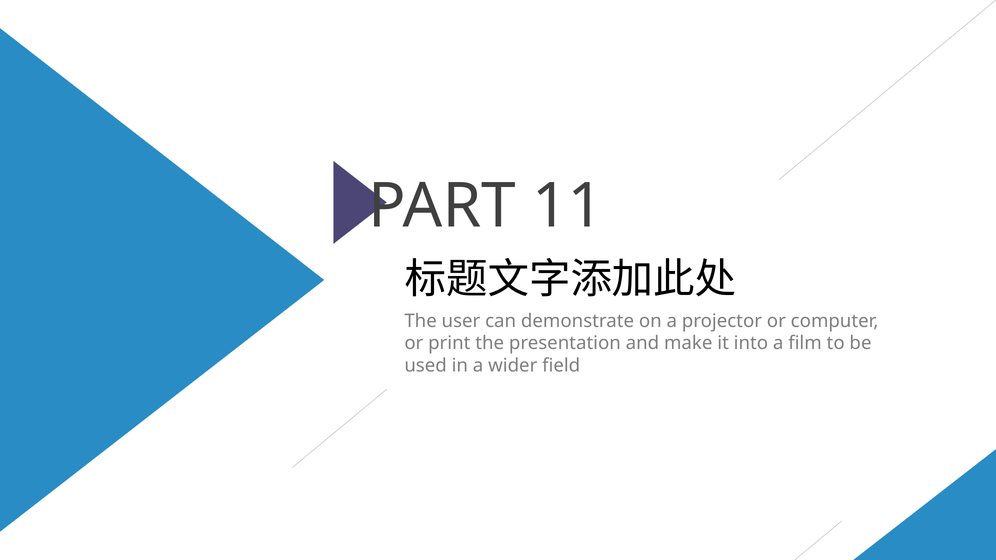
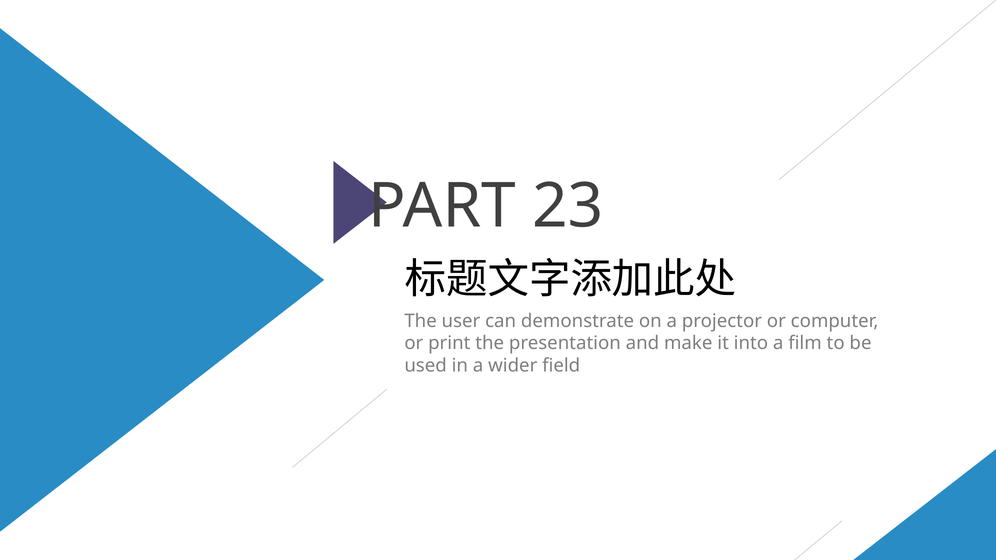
11: 11 -> 23 (568, 206)
